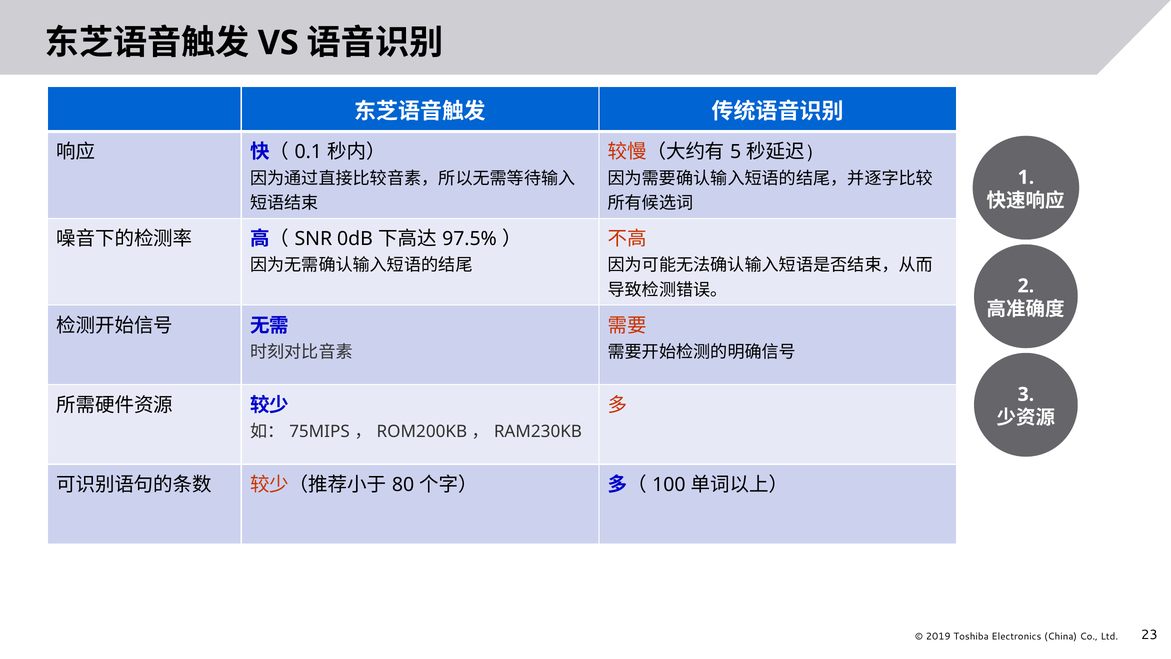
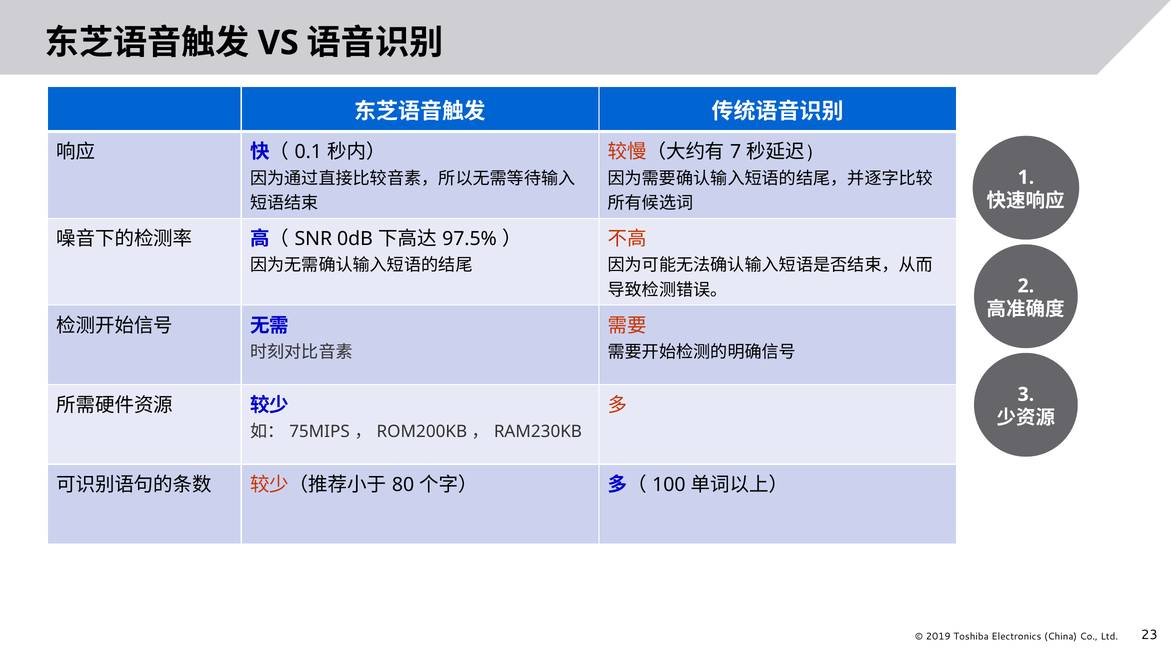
5: 5 -> 7 (736, 152)
